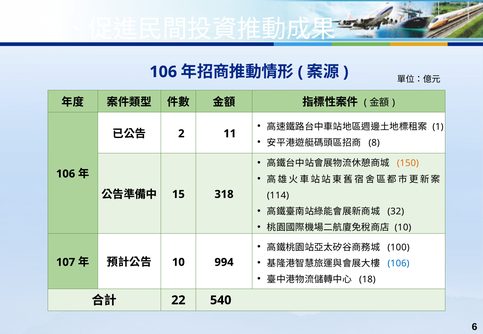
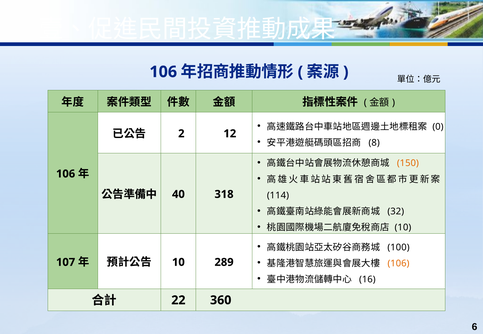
1: 1 -> 0 (438, 127)
11: 11 -> 12 (230, 134)
15: 15 -> 40 (178, 194)
106 colour: blue -> orange (398, 264)
994: 994 -> 289 (224, 263)
18: 18 -> 16 (367, 280)
540: 540 -> 360 (221, 301)
